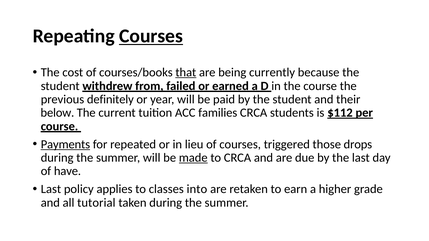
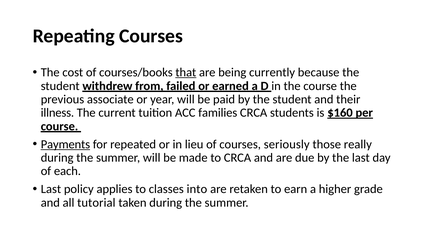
Courses underline: present -> none (151, 36)
definitely: definitely -> associate (110, 99)
below: below -> illness (57, 113)
$112: $112 -> $160 (340, 113)
triggered: triggered -> seriously (287, 144)
drops: drops -> really (358, 144)
made underline: present -> none (193, 158)
have: have -> each (67, 171)
